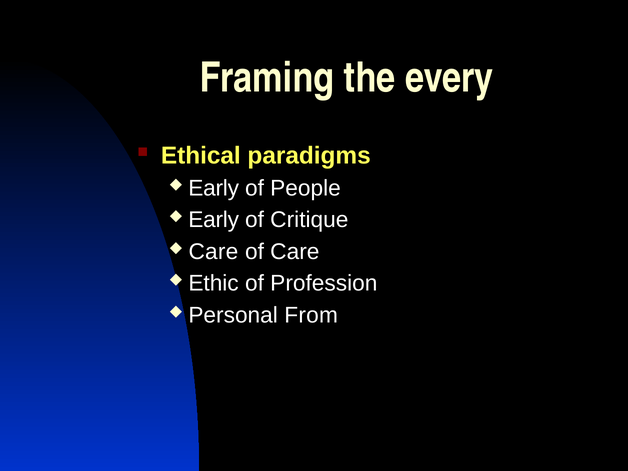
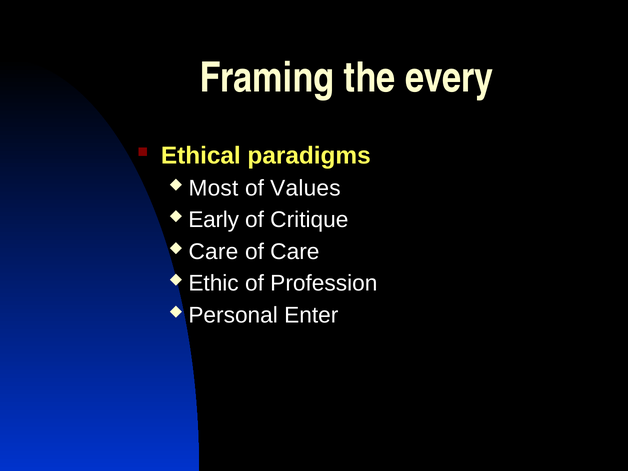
Early: Early -> Most (213, 188)
People: People -> Values (305, 188)
From: From -> Enter (311, 315)
